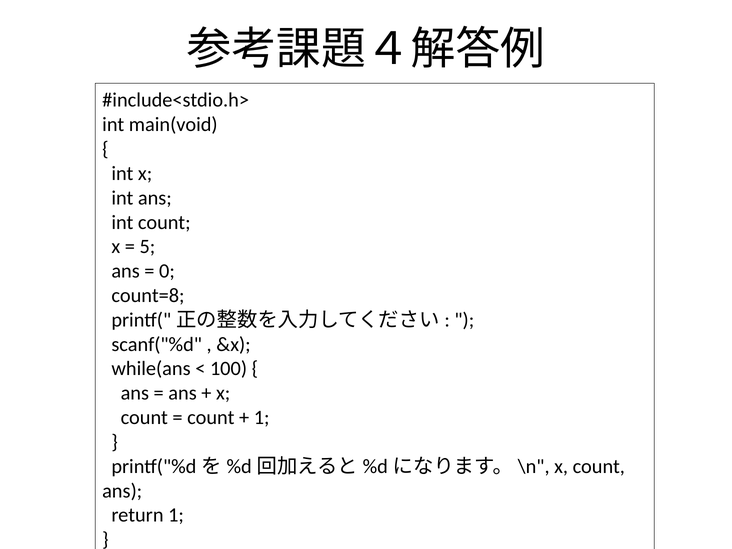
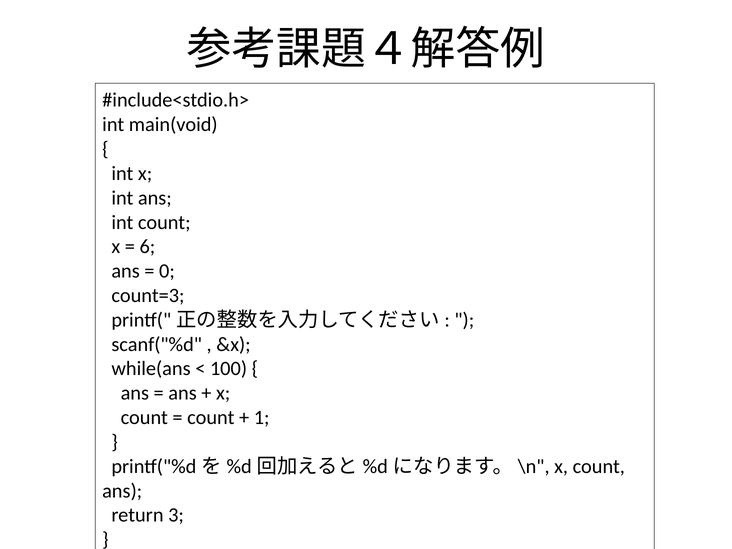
5: 5 -> 6 (147, 247)
count=8: count=8 -> count=3 (148, 296)
return 1: 1 -> 3 (176, 515)
